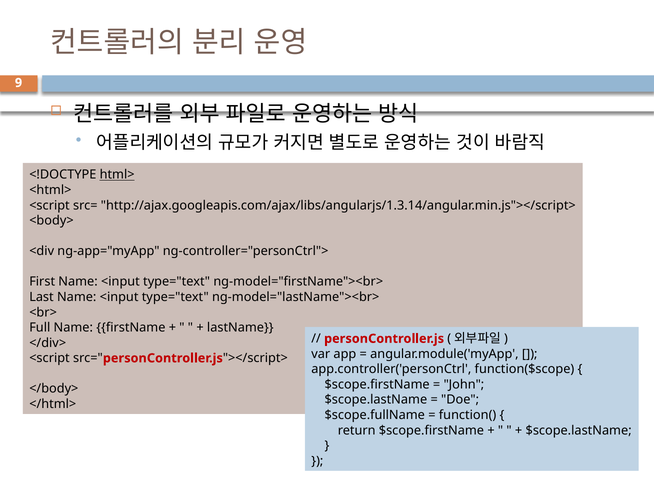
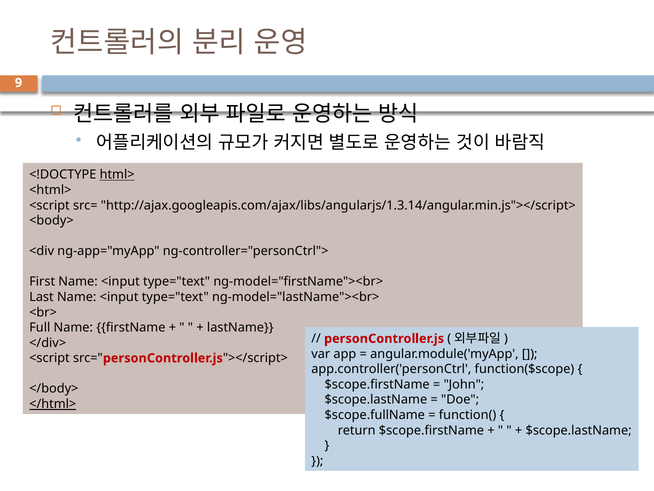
</html> underline: none -> present (53, 404)
